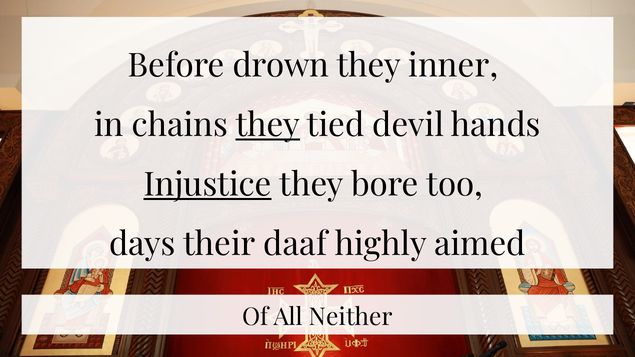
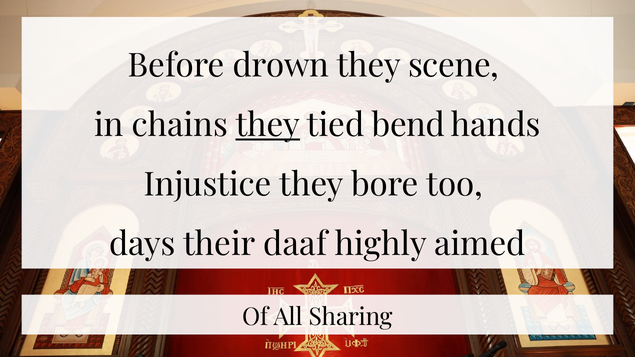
inner: inner -> scene (454, 66)
devil: devil -> bend (408, 125)
Injustice underline: present -> none (208, 185)
Neither: Neither -> Sharing (351, 318)
